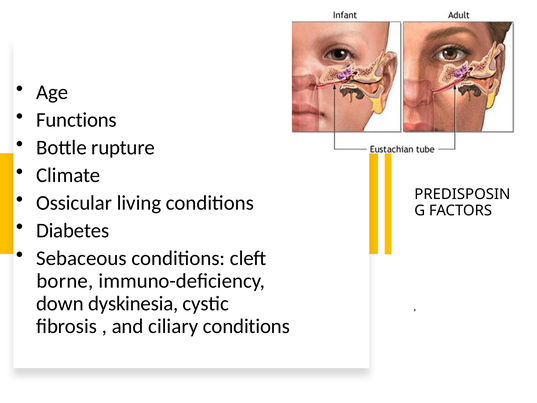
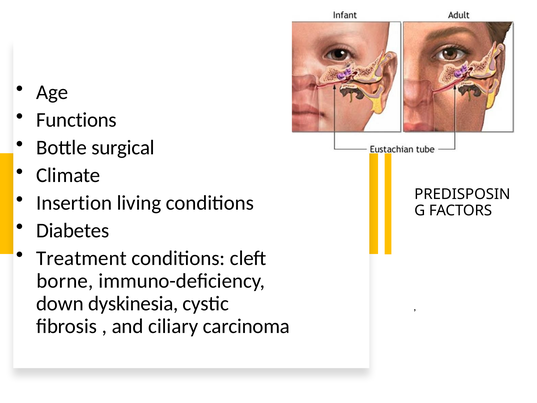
rupture: rupture -> surgical (123, 148)
Ossicular: Ossicular -> Insertion (74, 203)
Sebaceous: Sebaceous -> Treatment (81, 258)
ciliary conditions: conditions -> carcinoma (246, 326)
